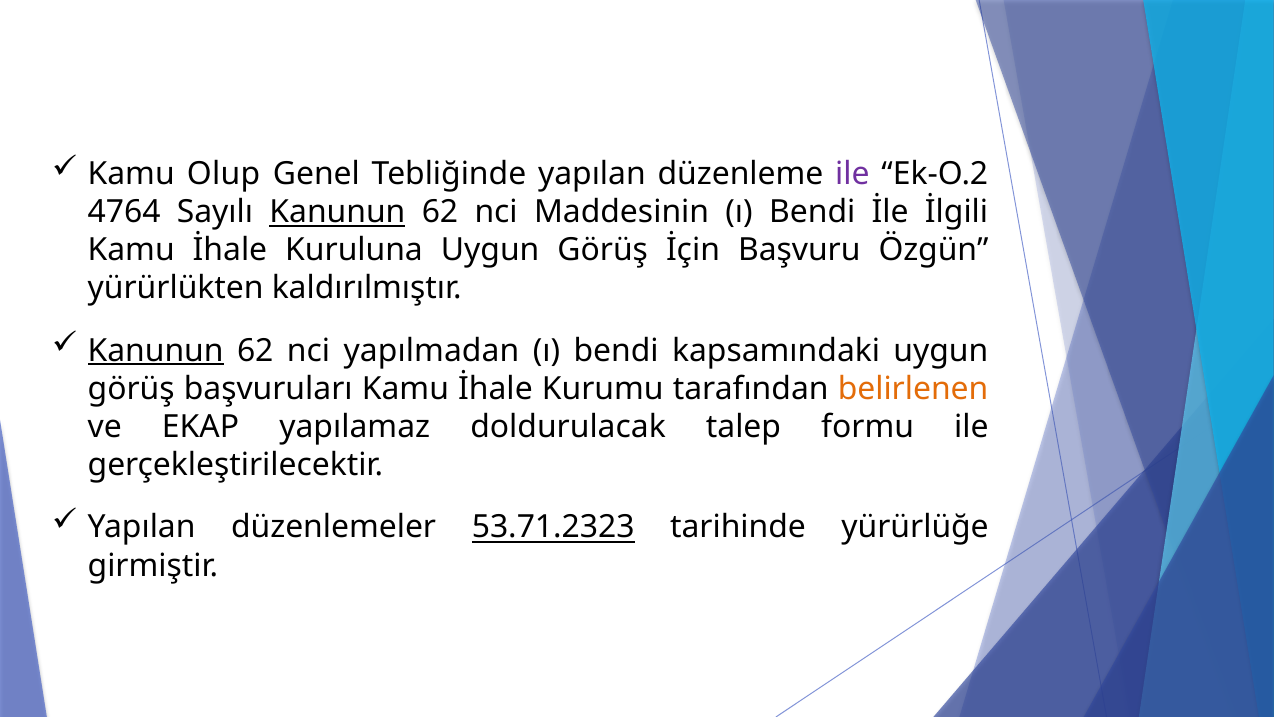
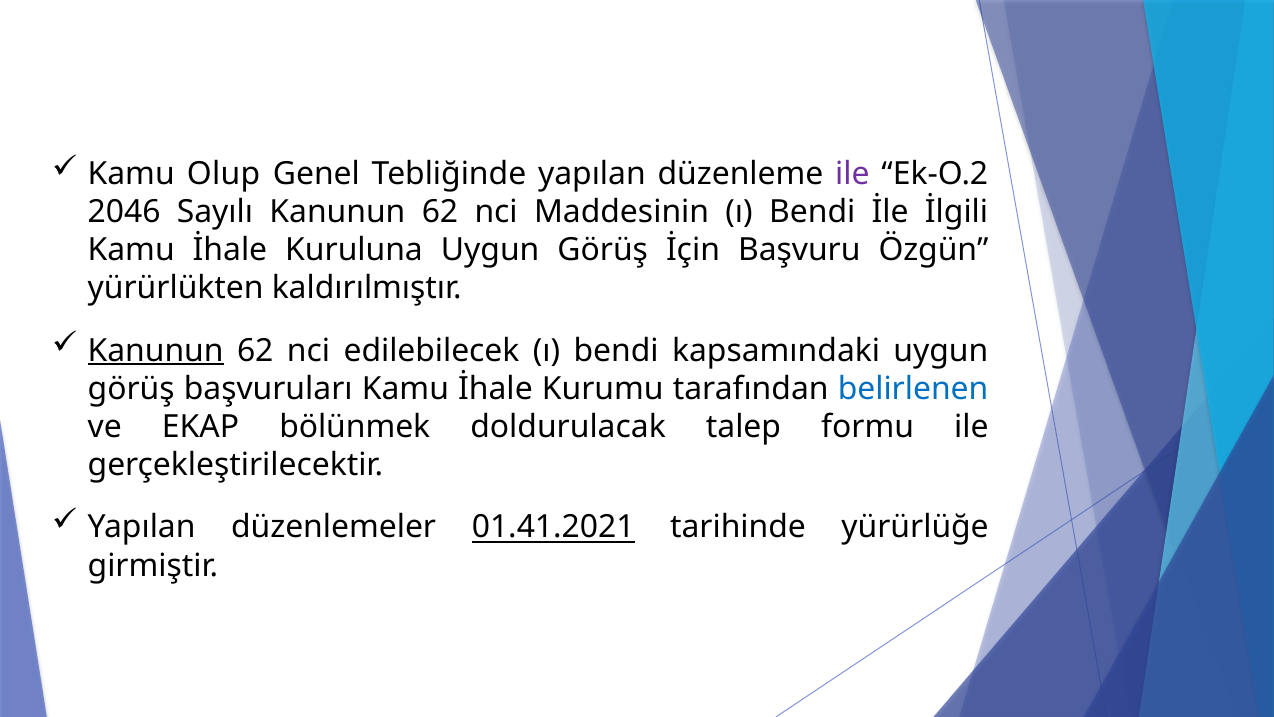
4764: 4764 -> 2046 (124, 212)
Kanunun underline: present -> none (337, 212)
yapılmadan: yapılmadan -> edilebilecek (432, 351)
belirlenen colour: orange -> blue (913, 389)
yapılamaz: yapılamaz -> bölünmek (355, 427)
53.71.2323: 53.71.2323 -> 01.41.2021 (553, 527)
